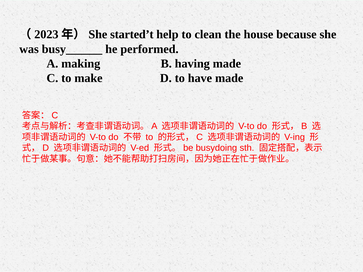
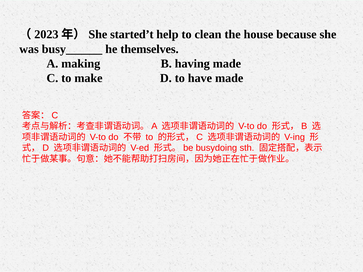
performed: performed -> themselves (150, 49)
